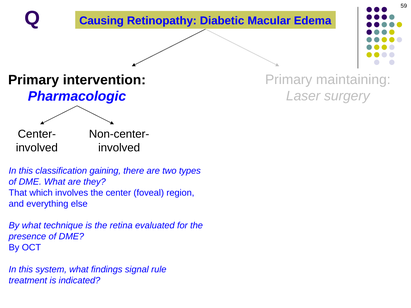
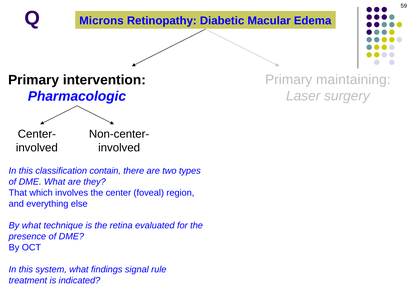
Causing: Causing -> Microns (101, 21)
gaining: gaining -> contain (105, 171)
